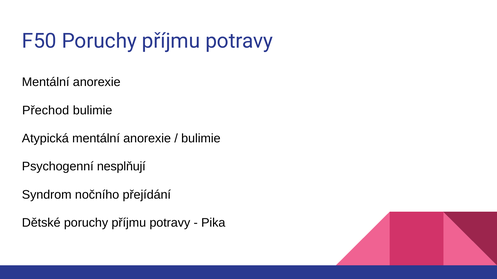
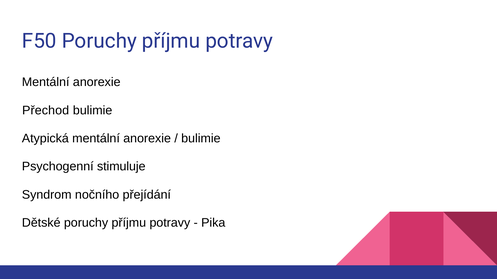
nesplňují: nesplňují -> stimuluje (121, 167)
